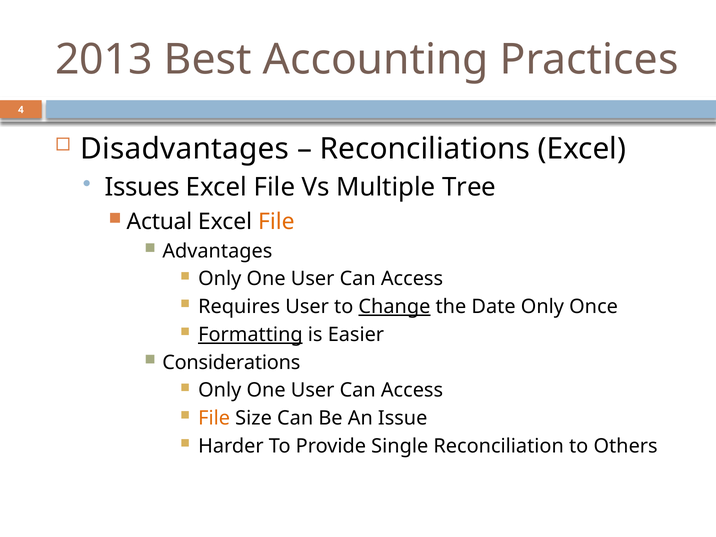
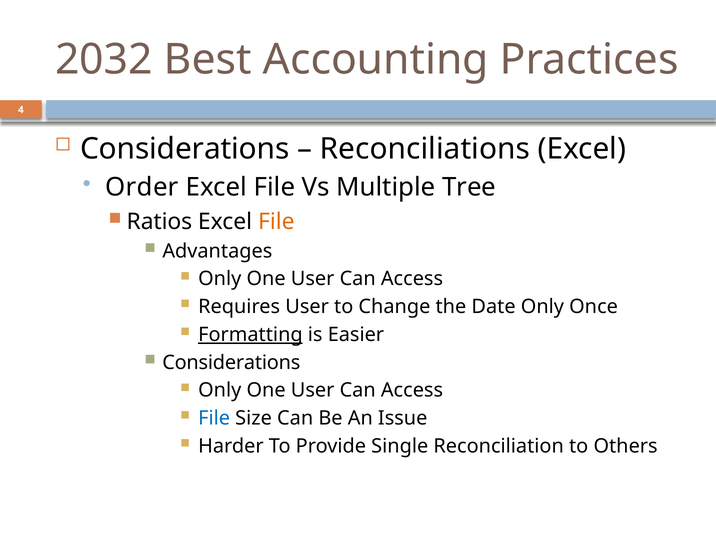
2013: 2013 -> 2032 (104, 60)
Disadvantages: Disadvantages -> Considerations (185, 149)
Issues: Issues -> Order (142, 187)
Actual: Actual -> Ratios (159, 222)
Change underline: present -> none (394, 307)
File colour: orange -> blue (214, 418)
